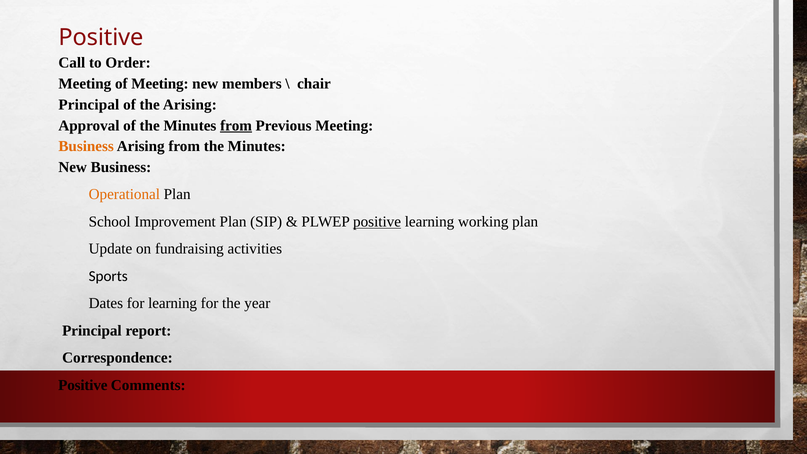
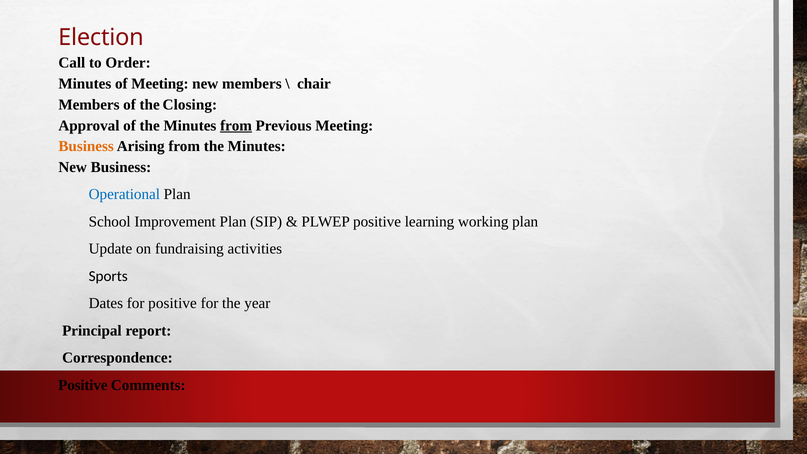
Positive: Positive -> Election (101, 38)
Meeting: Meeting -> Minutes (85, 84)
Principal: Principal -> Members (89, 105)
the Arising: Arising -> Closing (190, 105)
Operational colour: orange -> blue (124, 194)
positive underline: present -> none (377, 222)
for learning: learning -> positive (173, 303)
